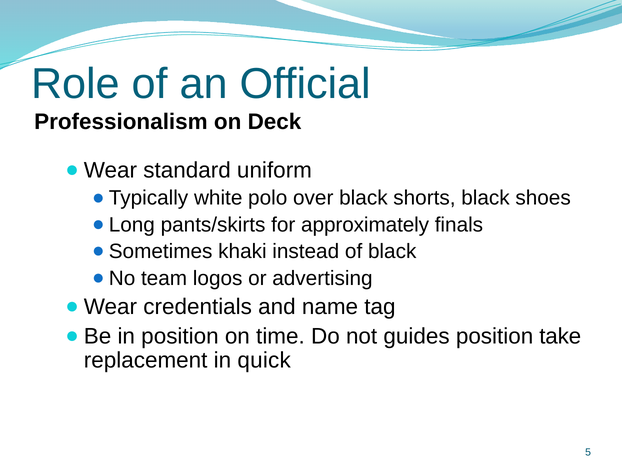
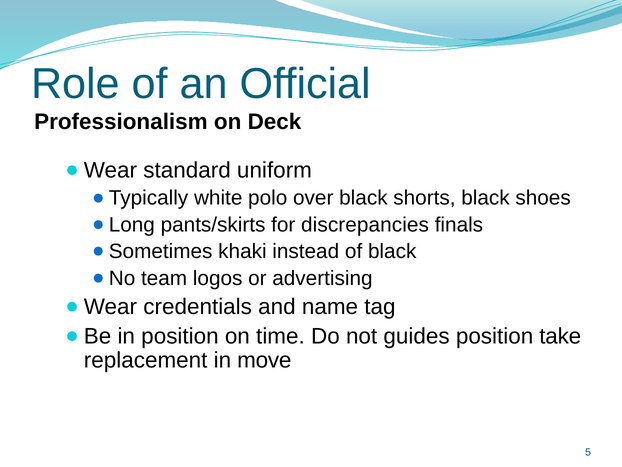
approximately: approximately -> discrepancies (365, 224)
quick: quick -> move (264, 360)
